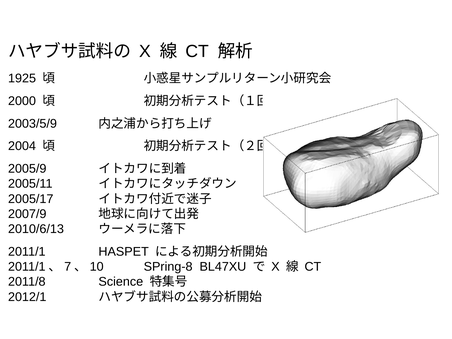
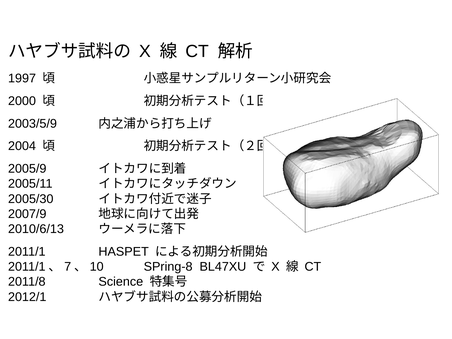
1925: 1925 -> 1997 (22, 78)
2005/17: 2005/17 -> 2005/30 (31, 199)
